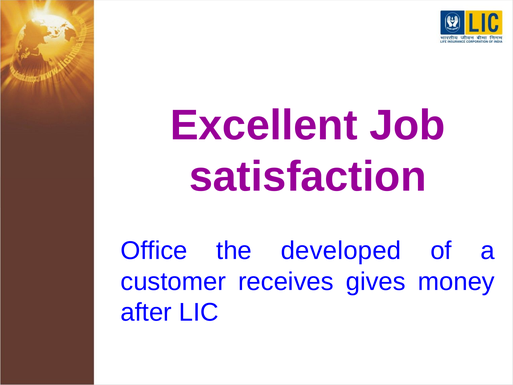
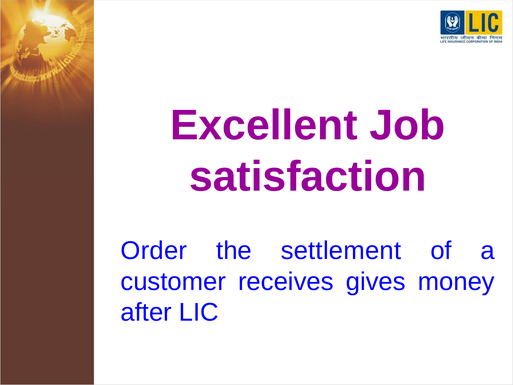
Office: Office -> Order (154, 251)
developed: developed -> settlement (341, 251)
